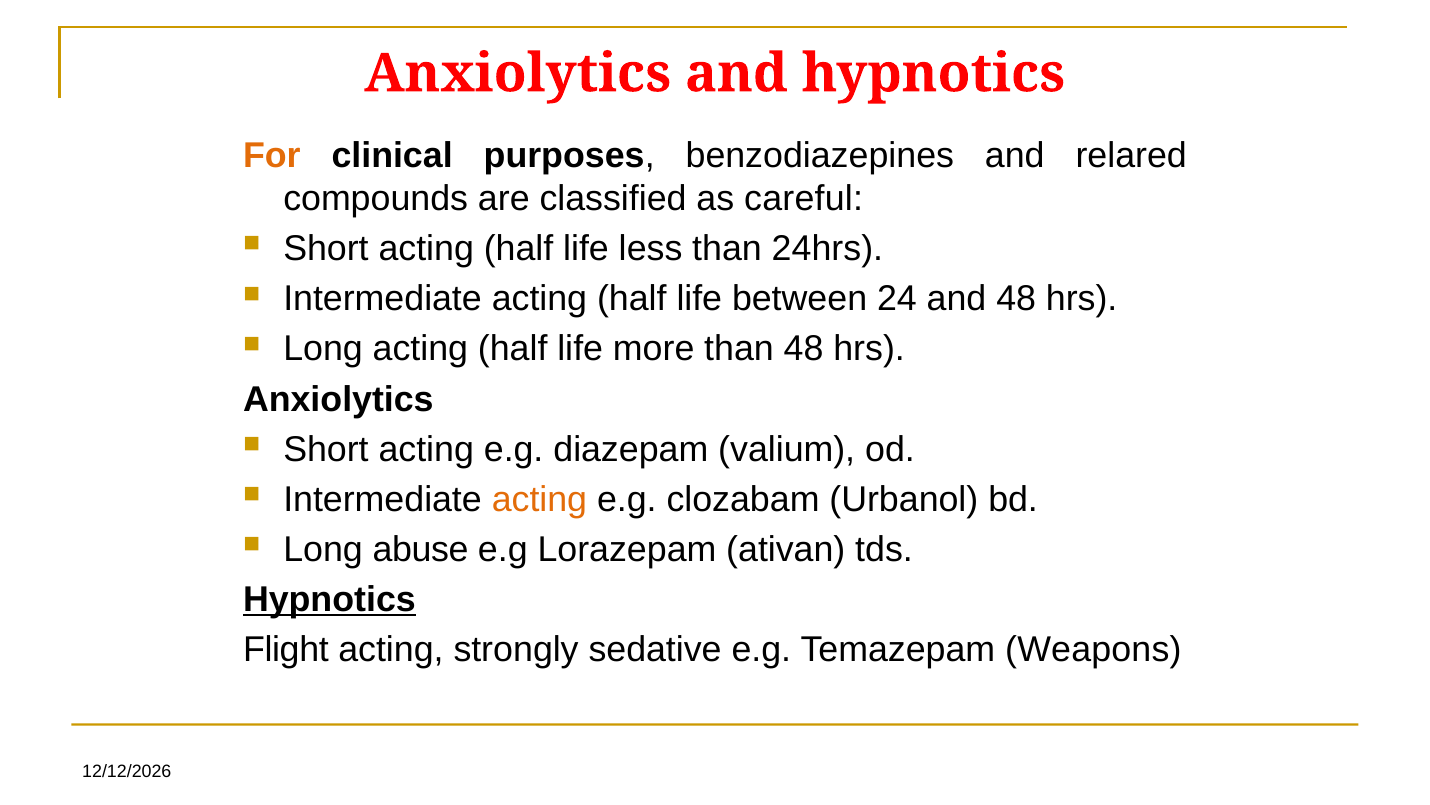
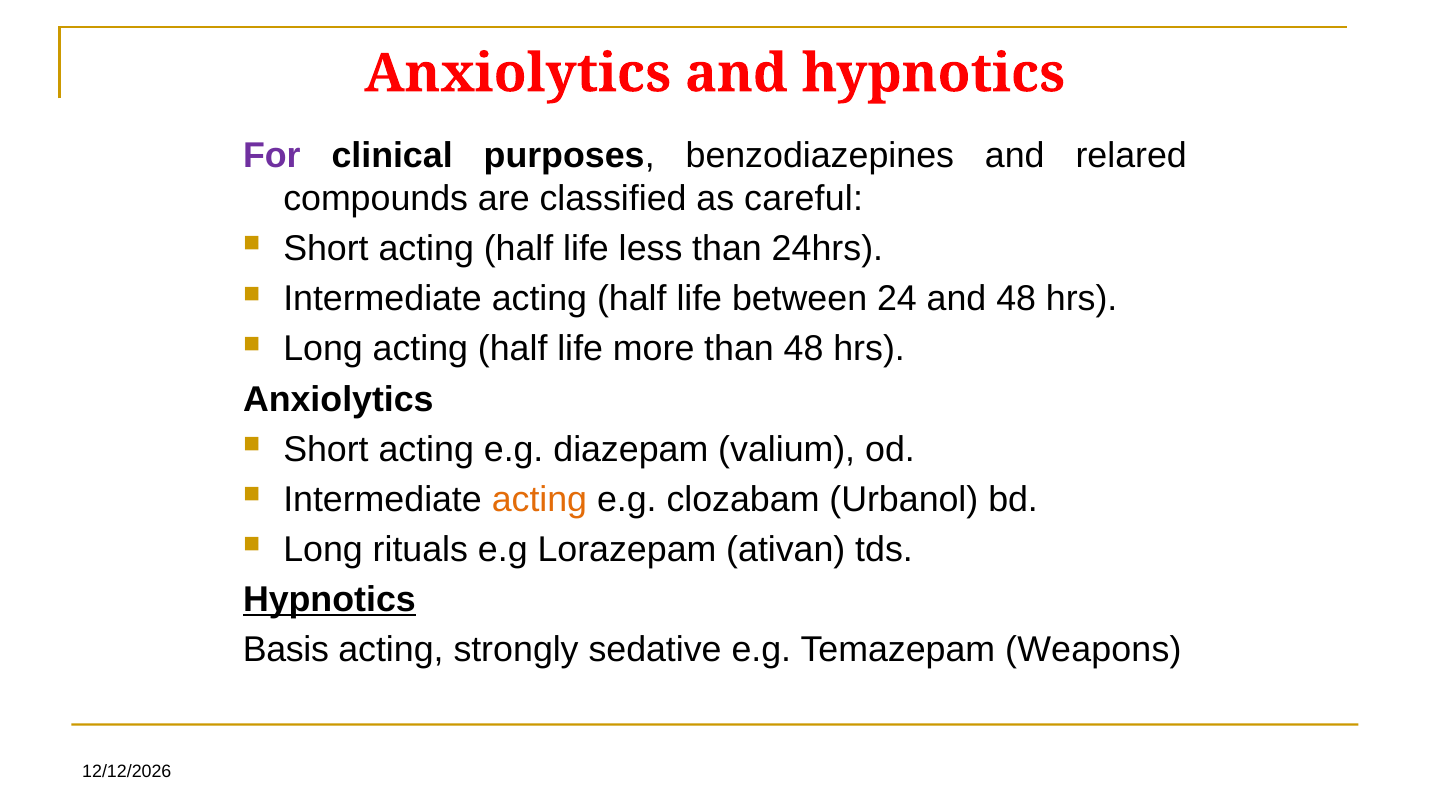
For colour: orange -> purple (272, 156)
abuse: abuse -> rituals (420, 549)
Flight: Flight -> Basis (286, 649)
